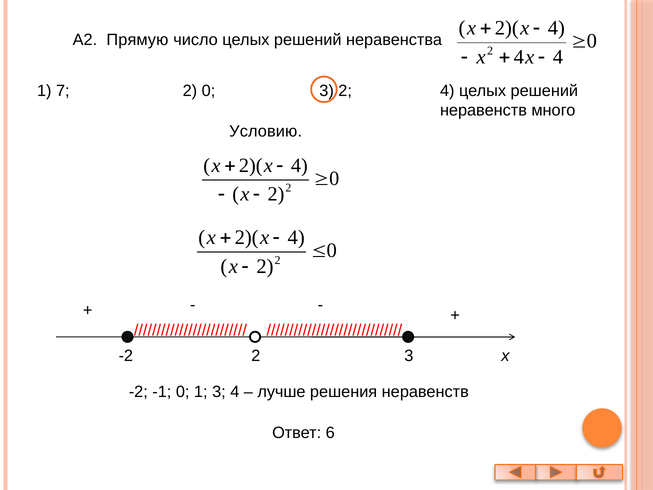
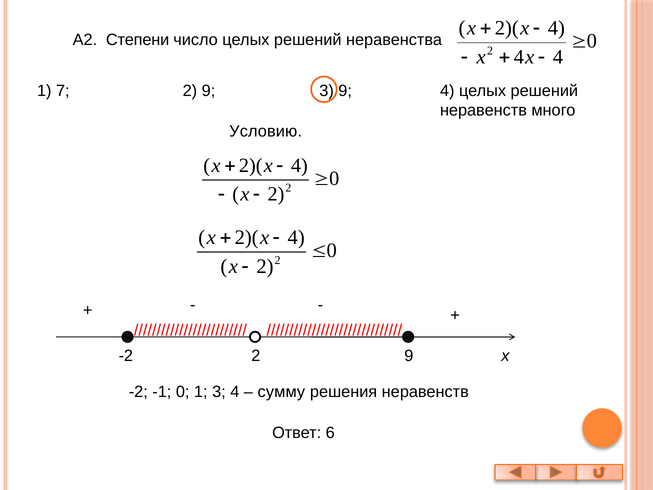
Прямую: Прямую -> Степени (138, 40)
7 2 0: 0 -> 9 (209, 91)
3 2: 2 -> 9 (345, 91)
-2 2 3: 3 -> 9 (409, 356)
лучше: лучше -> сумму (281, 392)
